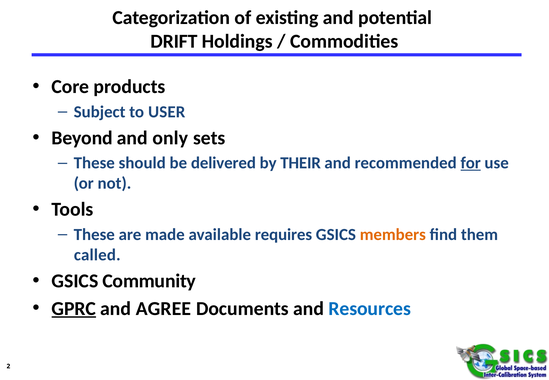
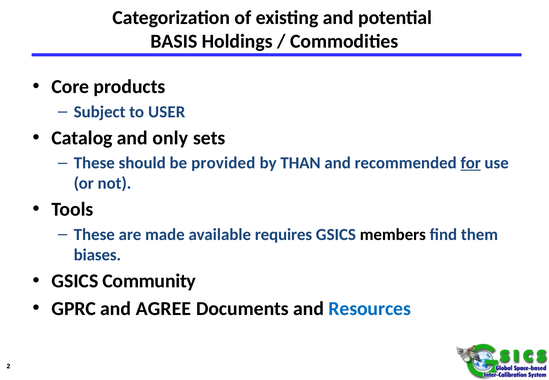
DRIFT: DRIFT -> BASIS (174, 41)
Beyond: Beyond -> Catalog (82, 138)
delivered: delivered -> provided (223, 163)
THEIR: THEIR -> THAN (300, 163)
members colour: orange -> black (393, 235)
called: called -> biases (97, 255)
GPRC underline: present -> none (74, 309)
